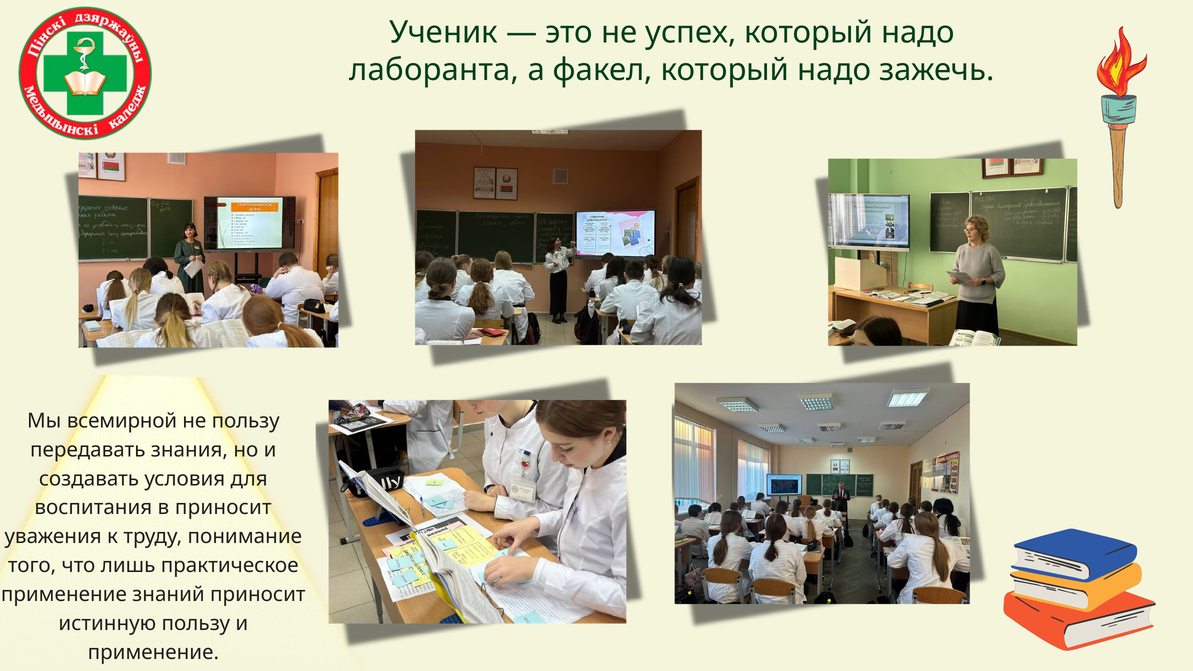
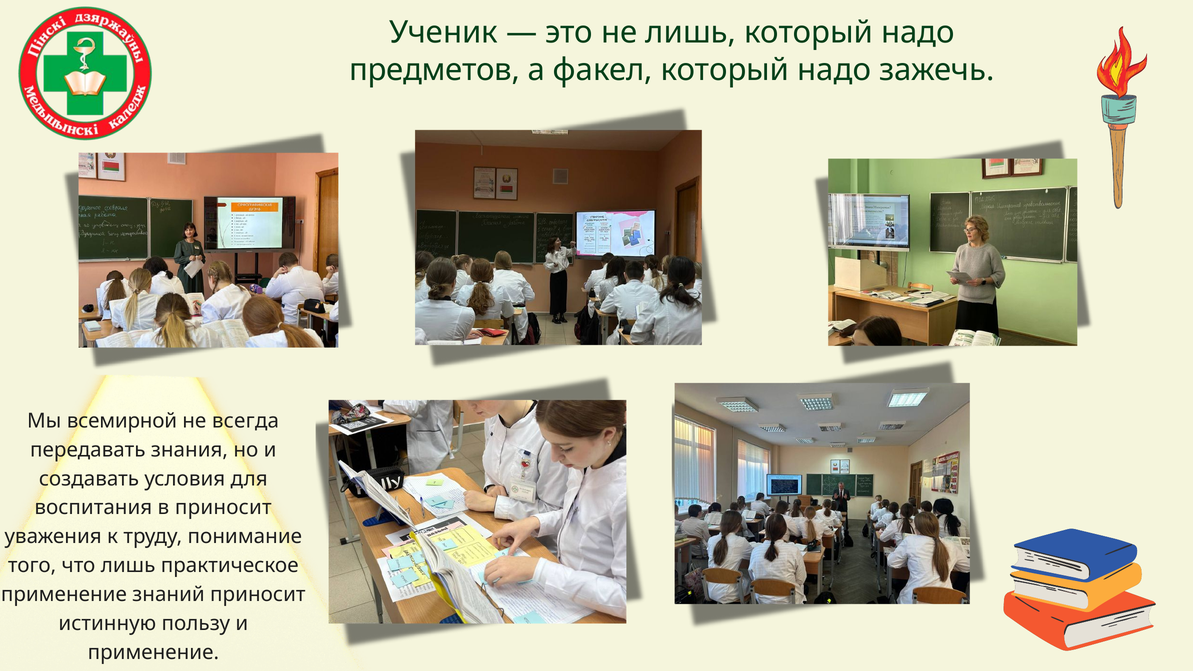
не успех: успех -> лишь (691, 32)
лаборанта: лаборанта -> предметов (435, 70)
не пользу: пользу -> всегда (245, 421)
